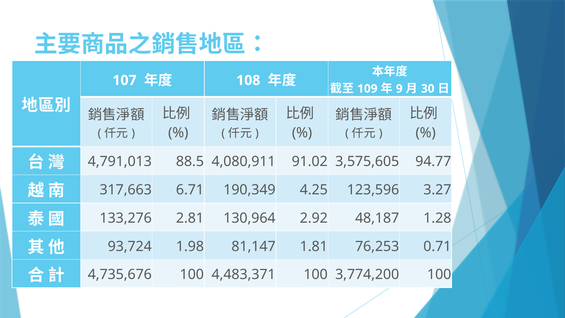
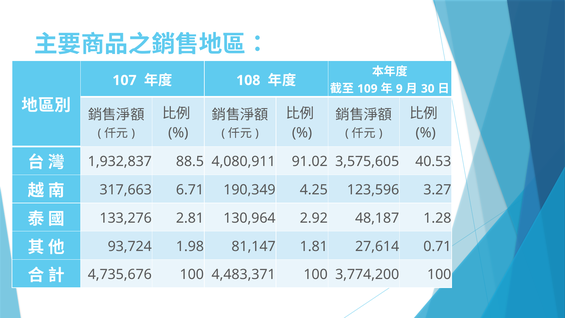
4,791,013: 4,791,013 -> 1,932,837 (120, 162)
94.77: 94.77 -> 40.53 (433, 162)
76,253: 76,253 -> 27,614 (377, 246)
